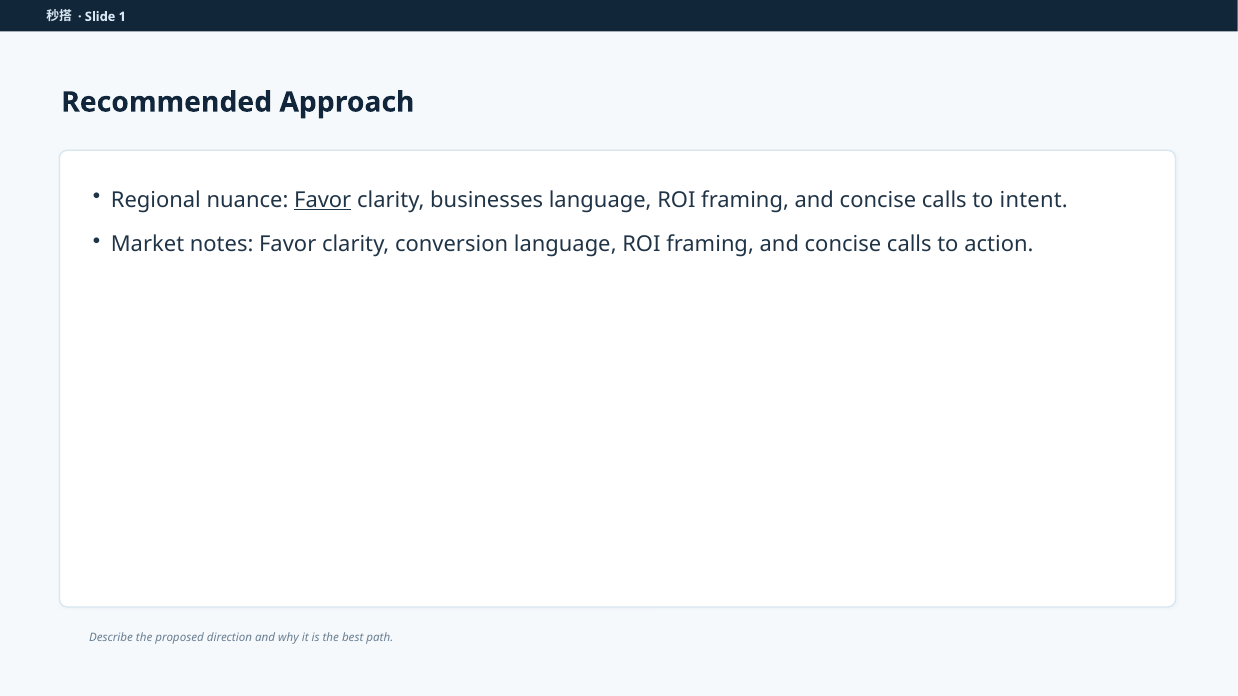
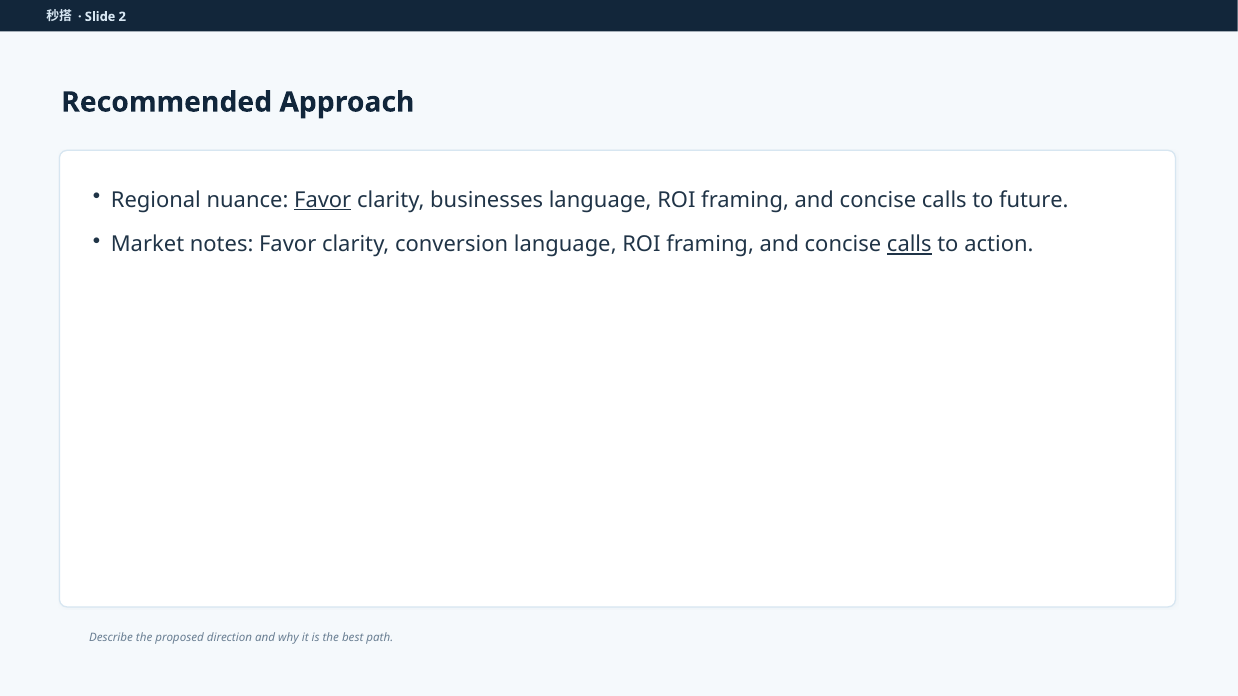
1: 1 -> 2 (122, 17)
intent: intent -> future (1034, 200)
calls underline: none -> present (909, 245)
